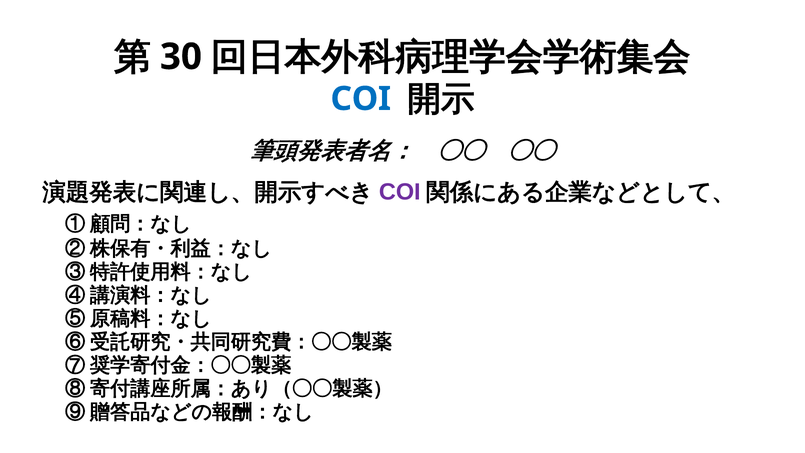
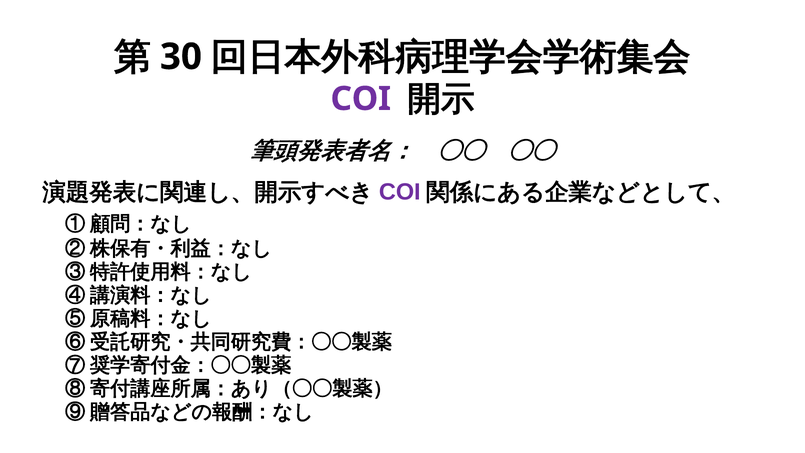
COI colour: blue -> purple (361, 99)
